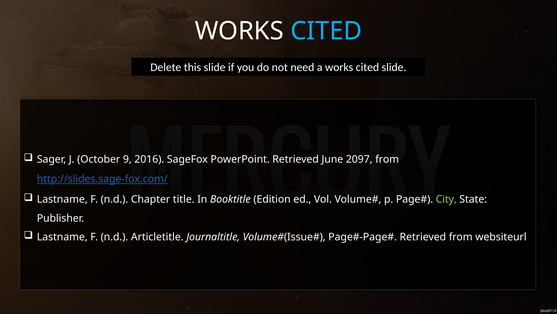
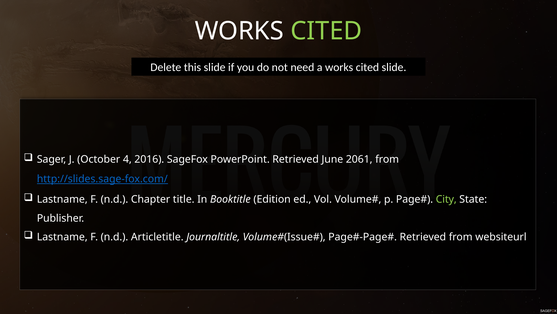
CITED colour: light blue -> light green (326, 31)
9: 9 -> 4 (127, 159)
2097: 2097 -> 2061 (359, 159)
